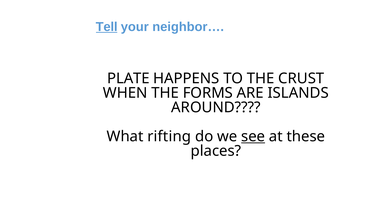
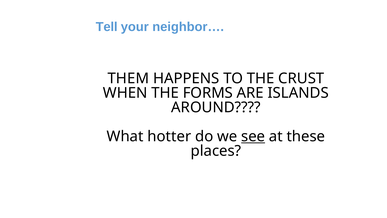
Tell underline: present -> none (107, 27)
PLATE: PLATE -> THEM (128, 78)
rifting: rifting -> hotter (169, 136)
